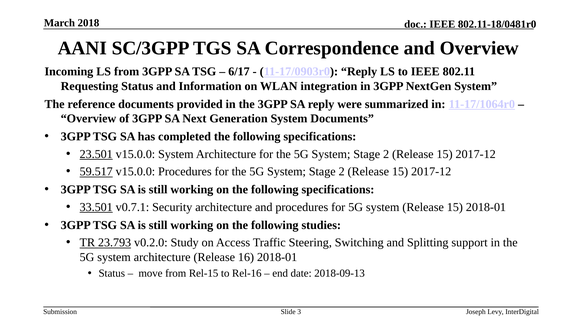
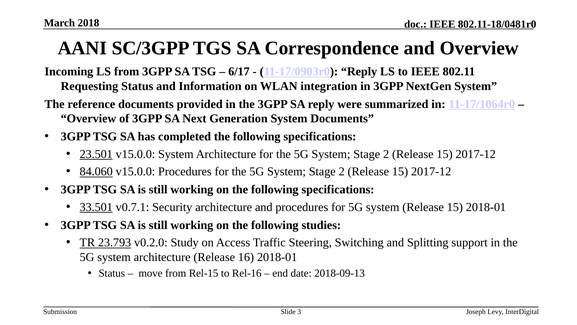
59.517: 59.517 -> 84.060 (96, 171)
